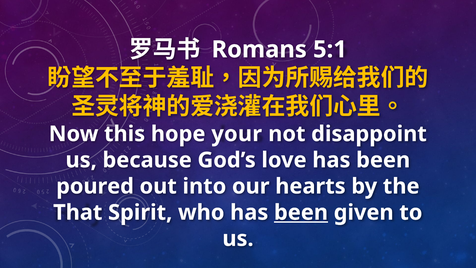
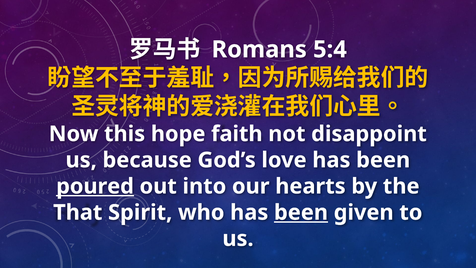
5:1: 5:1 -> 5:4 (330, 49)
your: your -> faith (237, 134)
poured underline: none -> present (95, 186)
